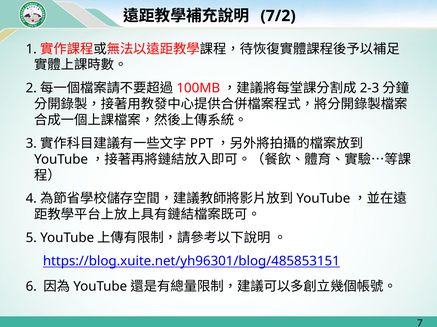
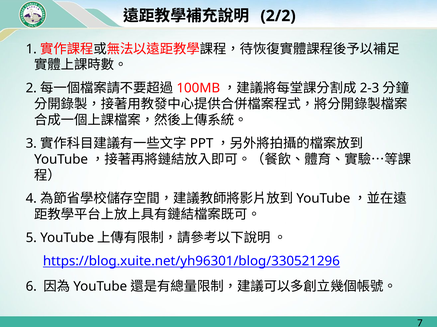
7/2: 7/2 -> 2/2 (278, 16)
https://blog.xuite.net/yh96301/blog/485853151: https://blog.xuite.net/yh96301/blog/485853151 -> https://blog.xuite.net/yh96301/blog/330521296 (191, 262)
